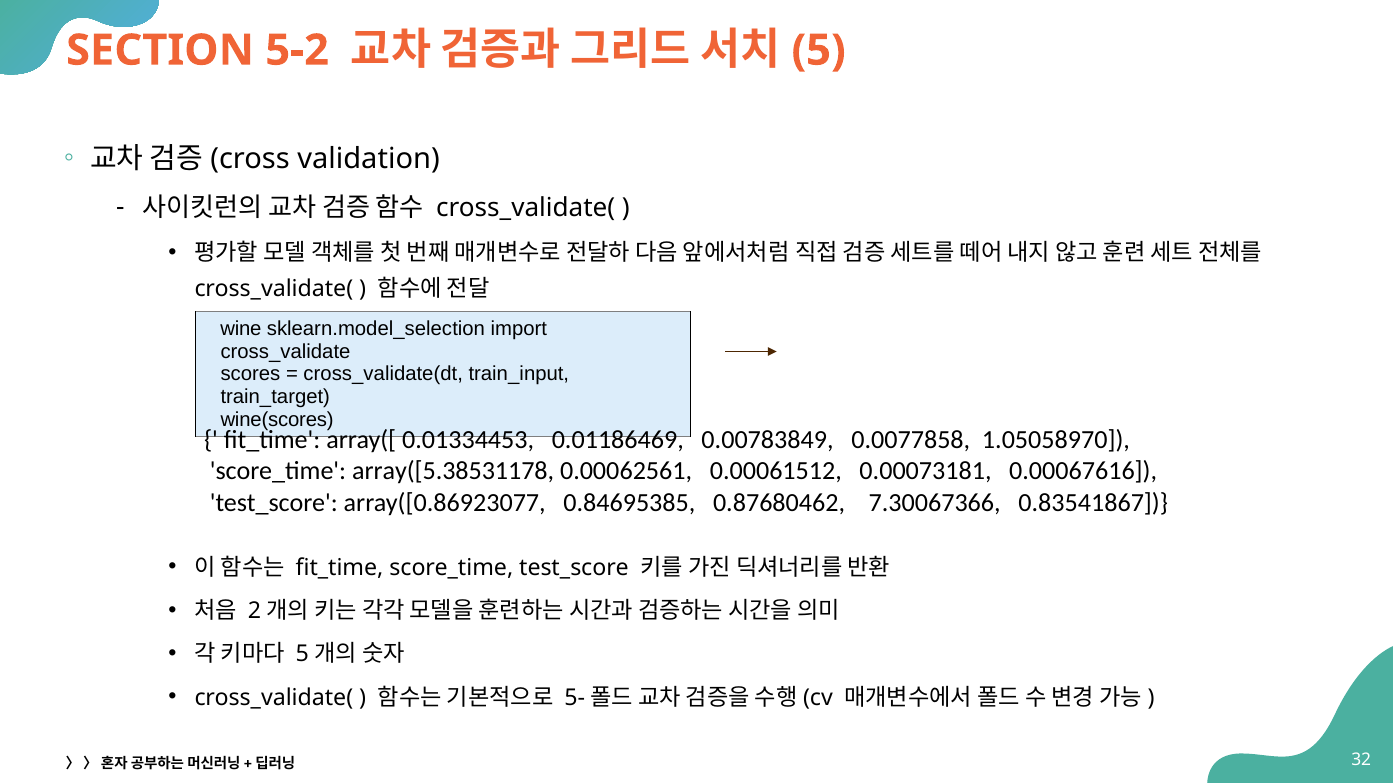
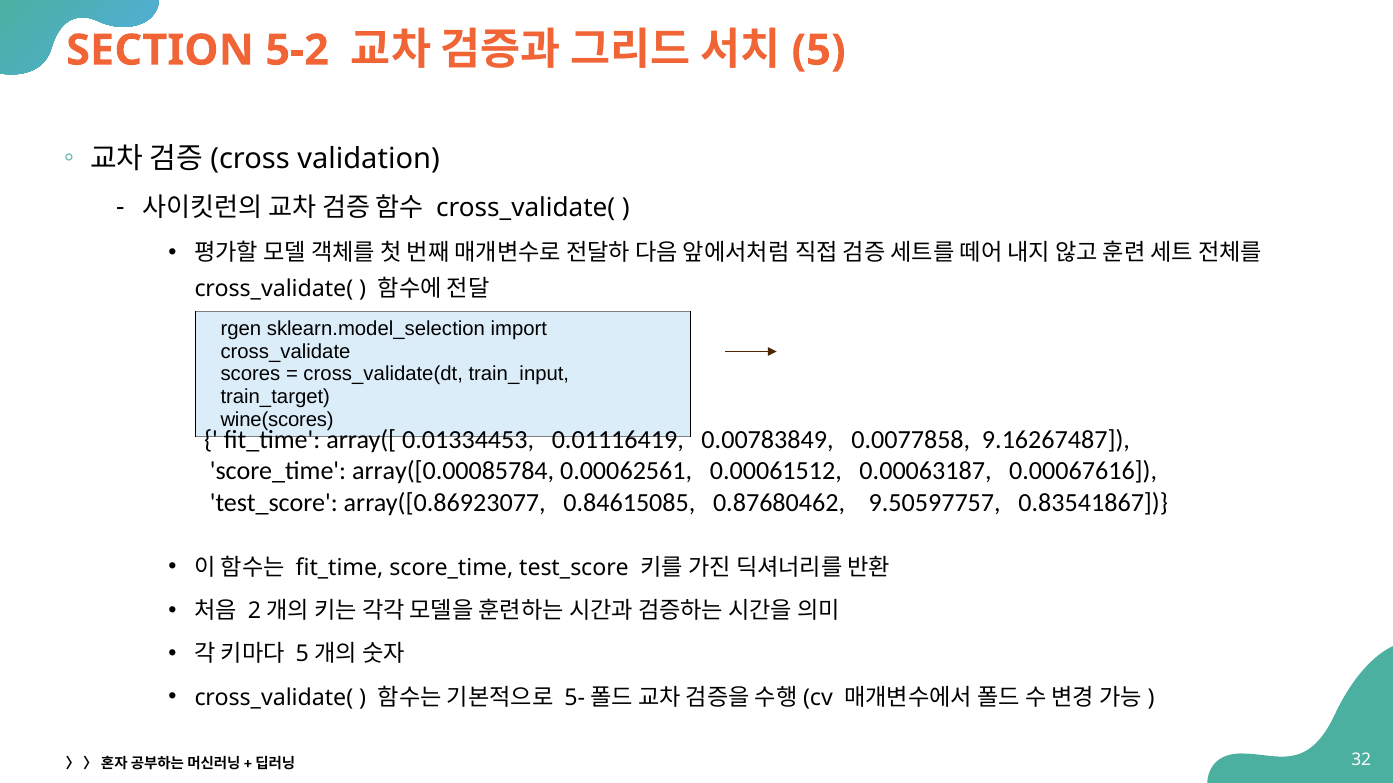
wine: wine -> rgen (241, 329)
0.01186469: 0.01186469 -> 0.01116419 (618, 440)
1.05058970: 1.05058970 -> 9.16267487 (1056, 440)
array([5.38531178: array([5.38531178 -> array([0.00085784 (453, 472)
0.00073181: 0.00073181 -> 0.00063187 (926, 472)
0.84695385: 0.84695385 -> 0.84615085 (629, 503)
7.30067366: 7.30067366 -> 9.50597757 (935, 503)
